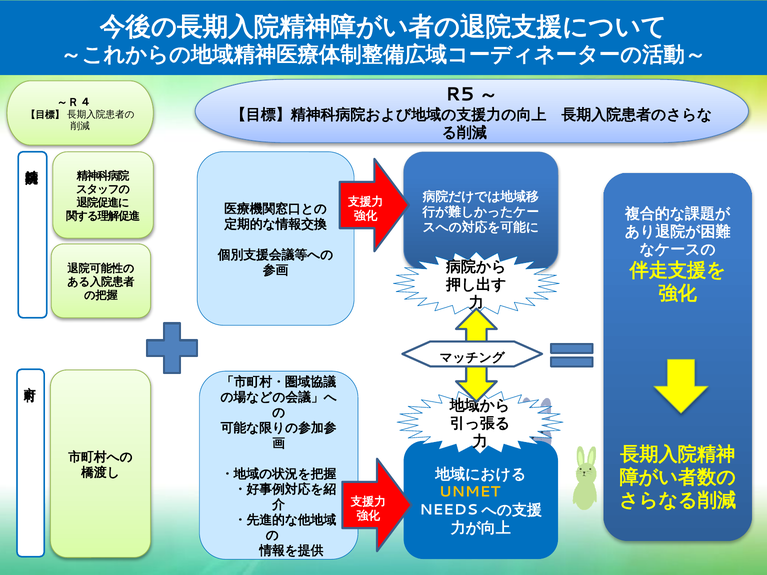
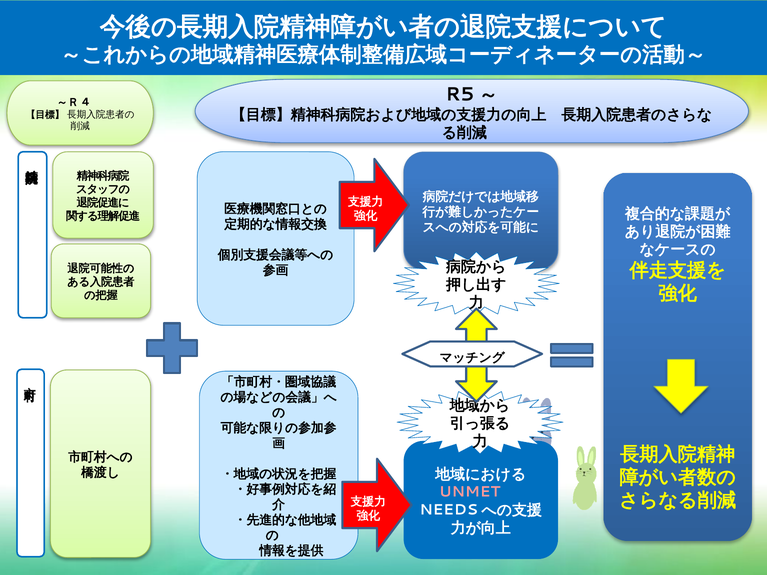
UNMET colour: yellow -> pink (470, 492)
